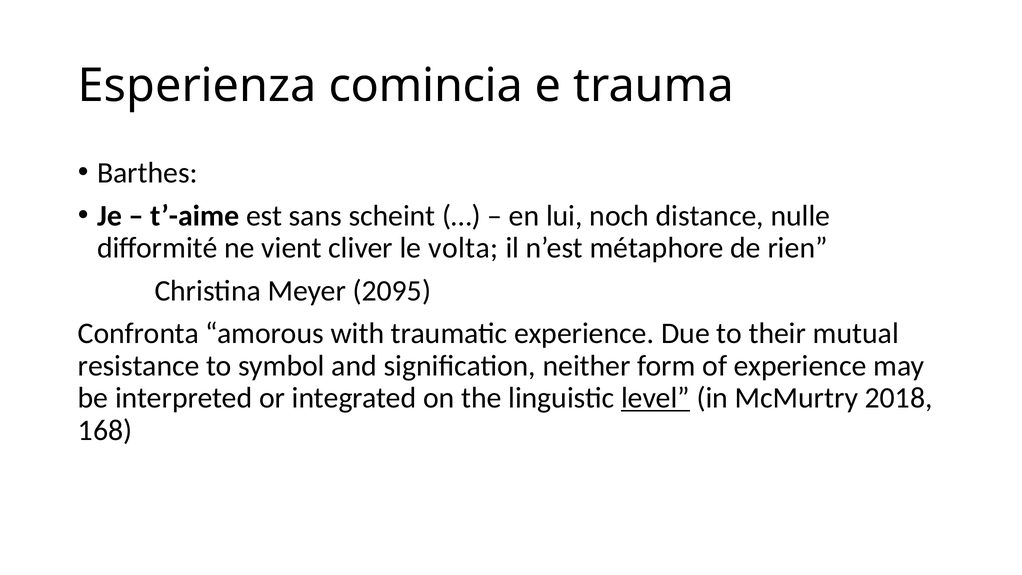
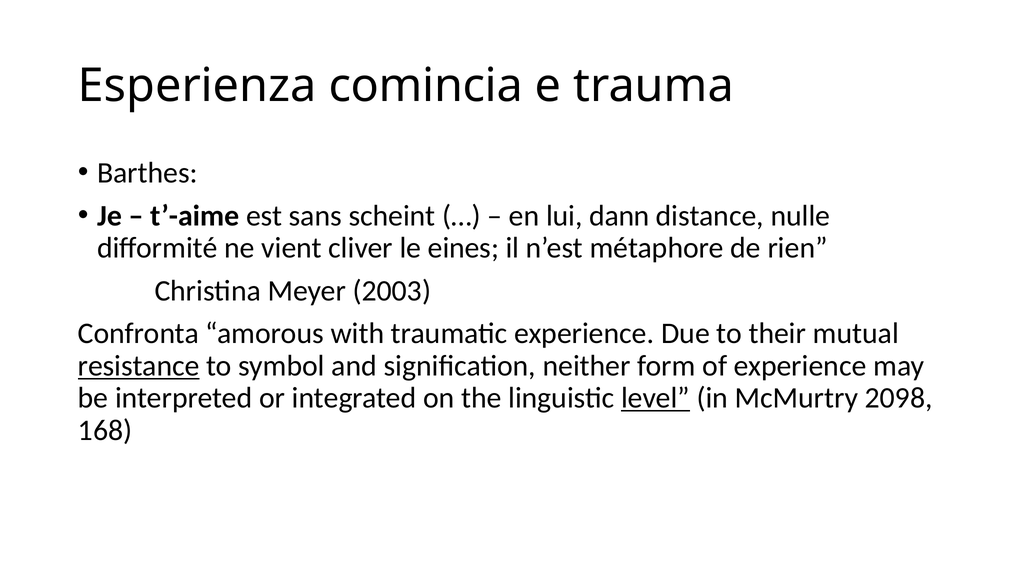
noch: noch -> dann (619, 216)
volta: volta -> eines (463, 248)
2095: 2095 -> 2003 (392, 291)
resistance underline: none -> present (139, 366)
2018: 2018 -> 2098 (899, 398)
